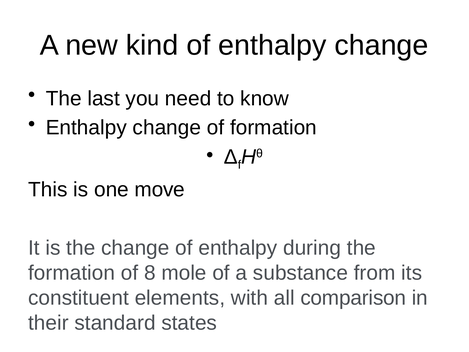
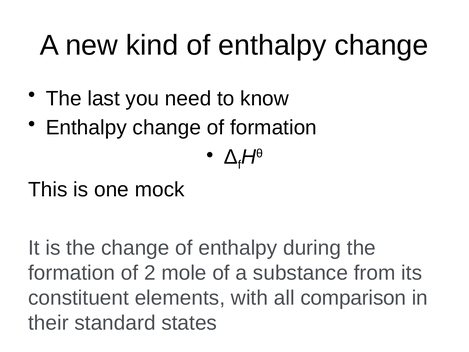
move: move -> mock (160, 189)
8: 8 -> 2 (150, 273)
